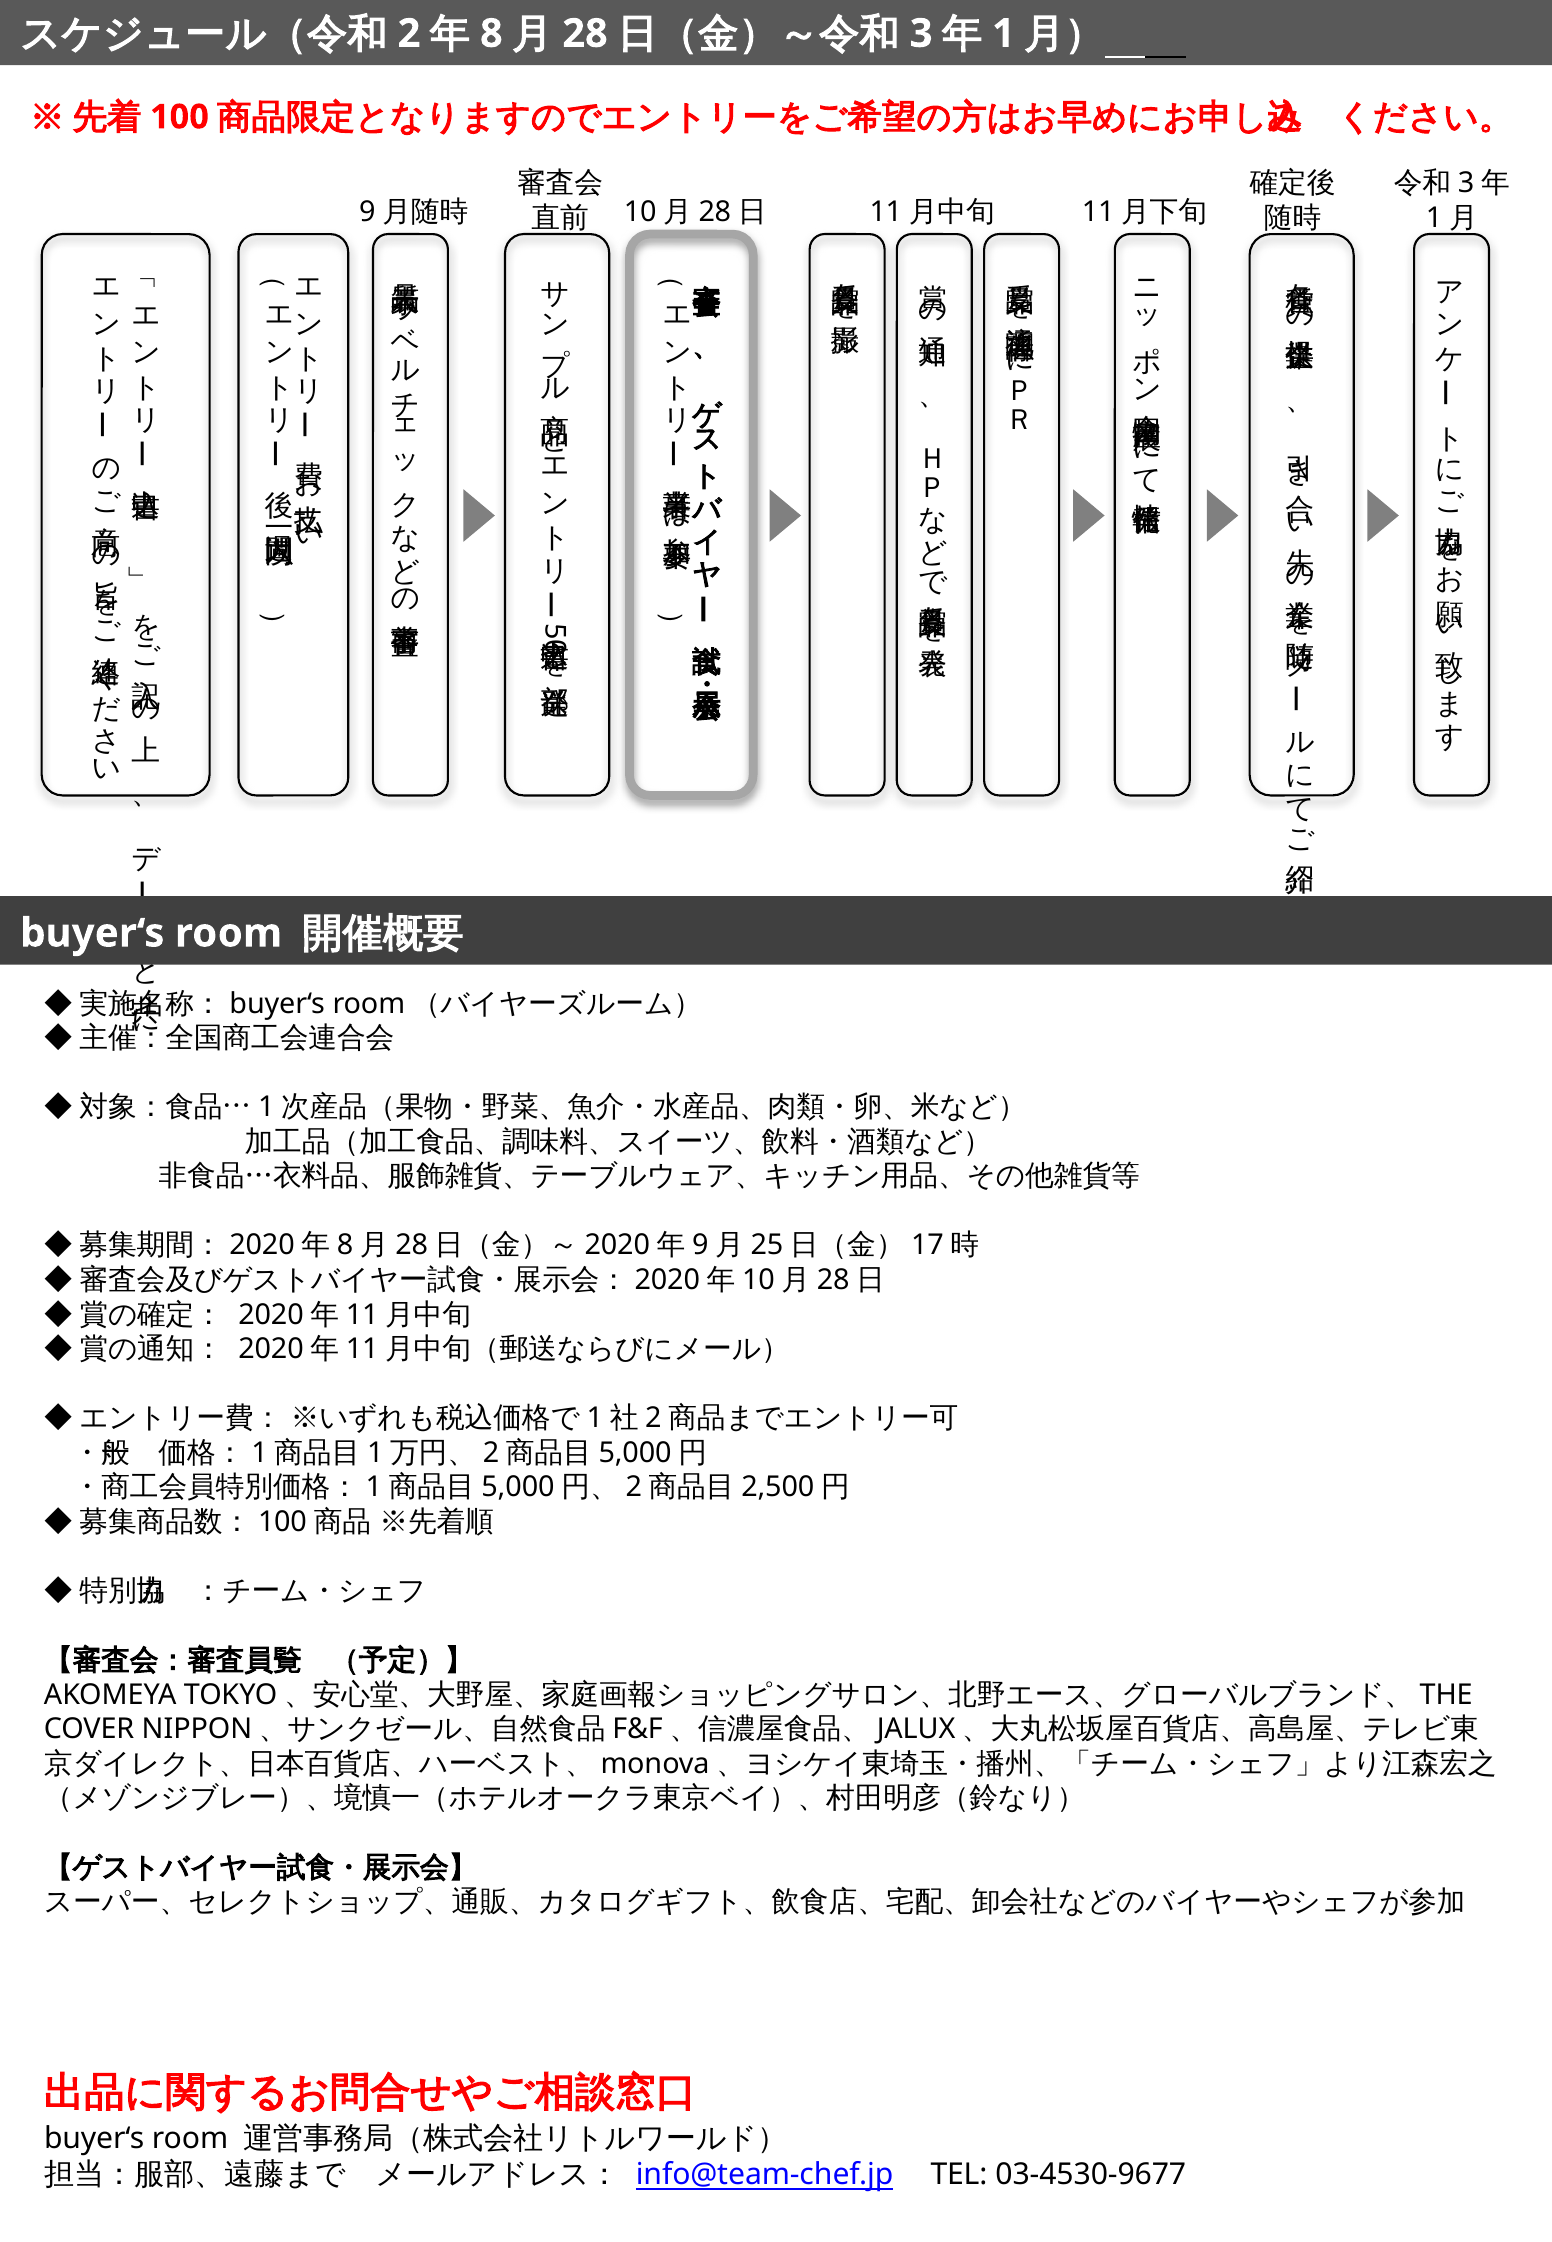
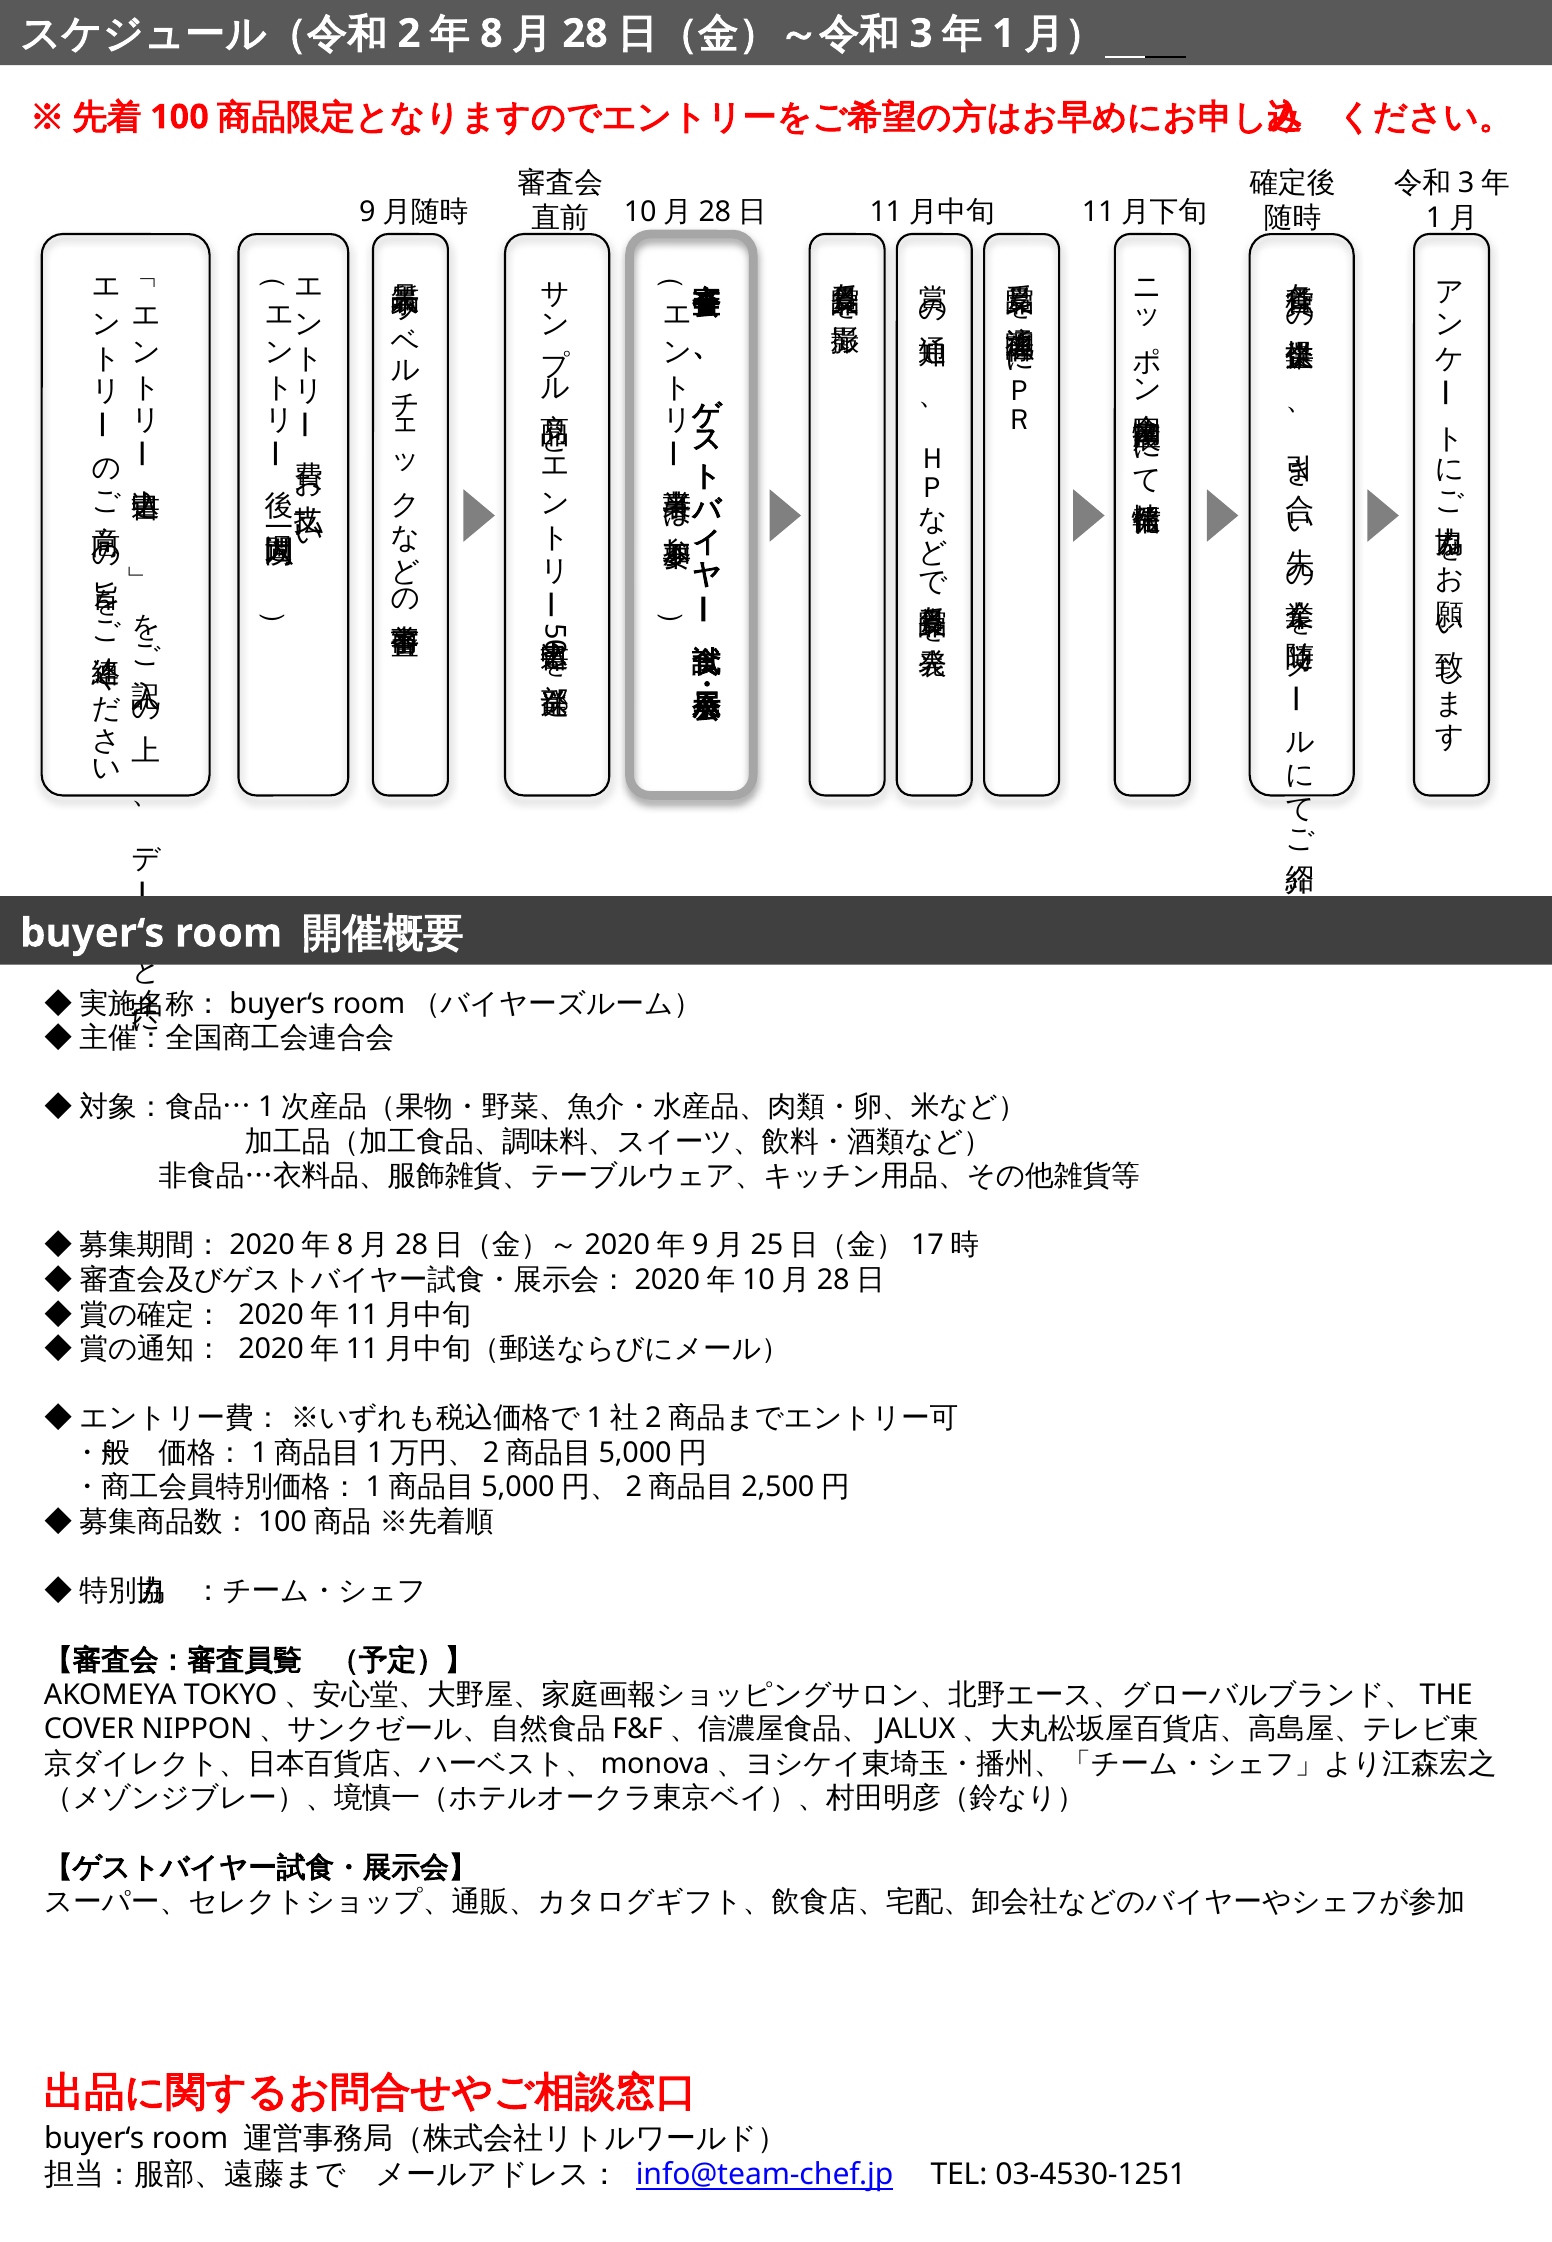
03-4530-9677: 03-4530-9677 -> 03-4530-1251 (1091, 2175)
